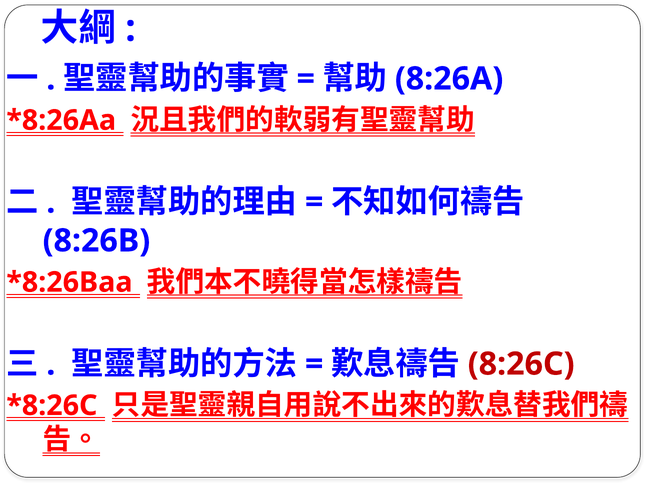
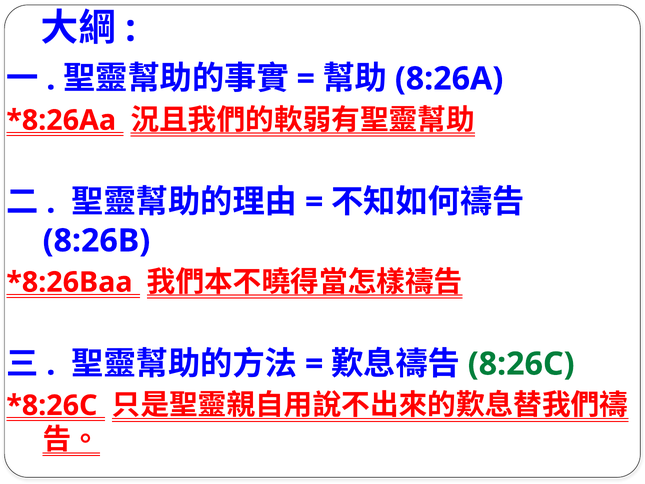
8:26C colour: red -> green (521, 364)
